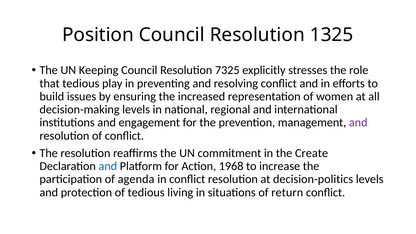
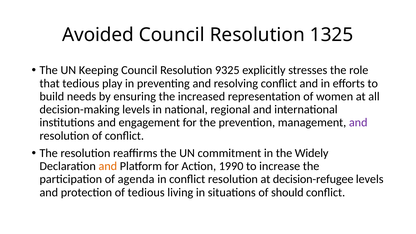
Position: Position -> Avoided (98, 35)
7325: 7325 -> 9325 (227, 70)
issues: issues -> needs (82, 96)
Create: Create -> Widely (312, 153)
and colour: blue -> orange (108, 166)
1968: 1968 -> 1990 (231, 166)
decision-politics: decision-politics -> decision-refugee (313, 179)
return: return -> should (287, 192)
